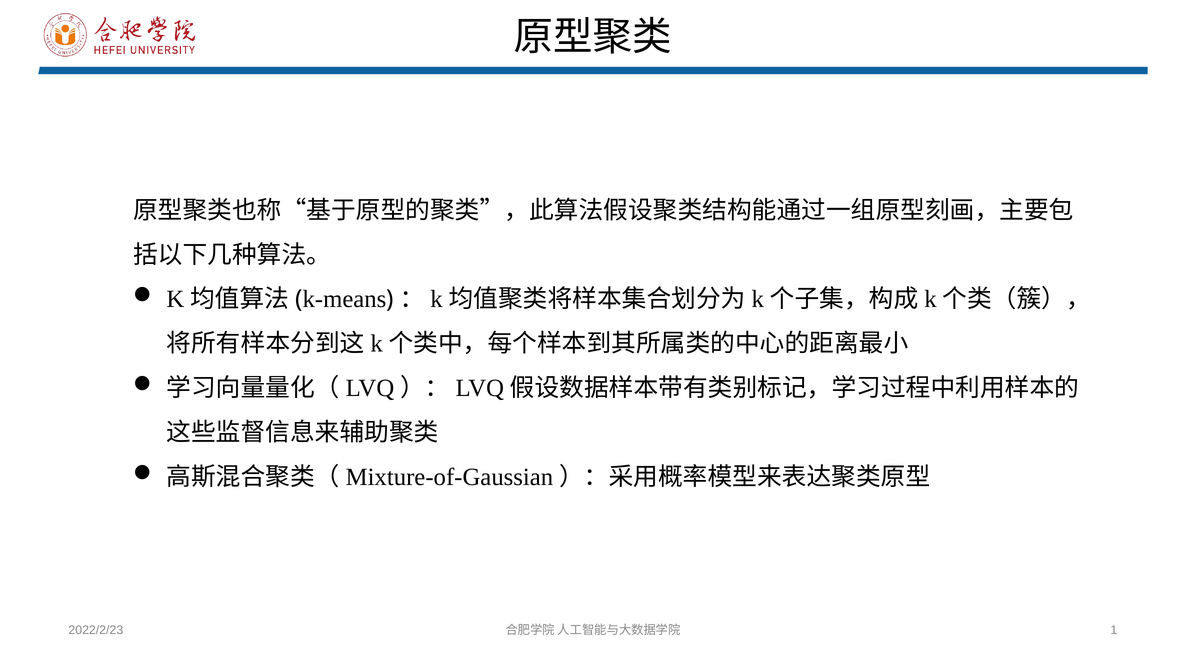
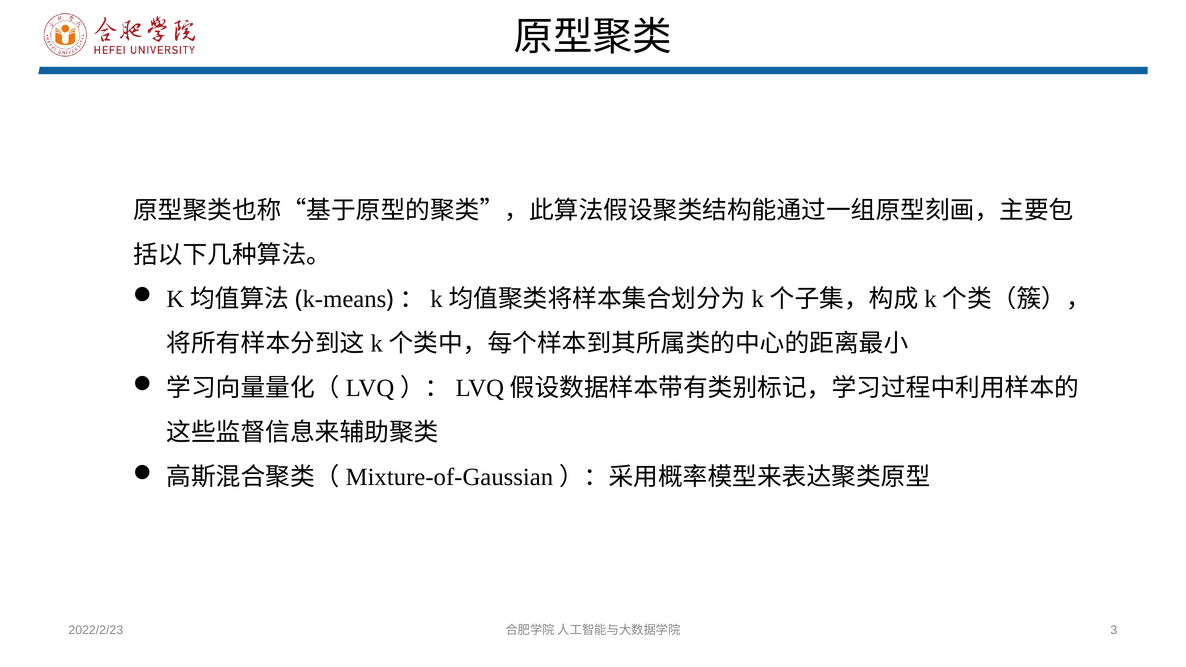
1: 1 -> 3 (1114, 631)
